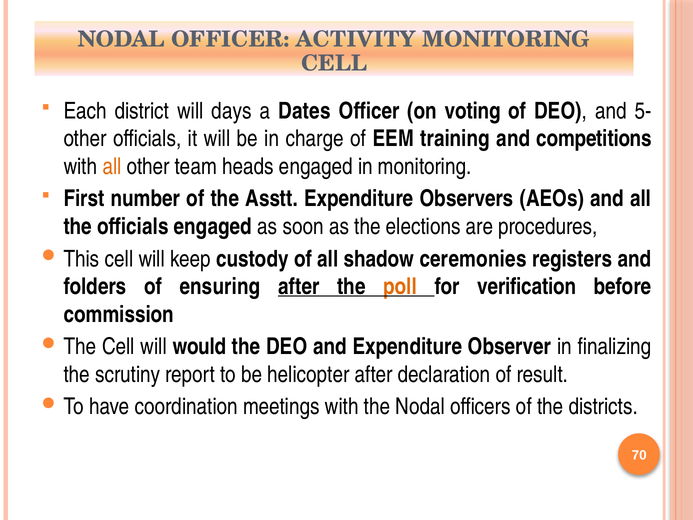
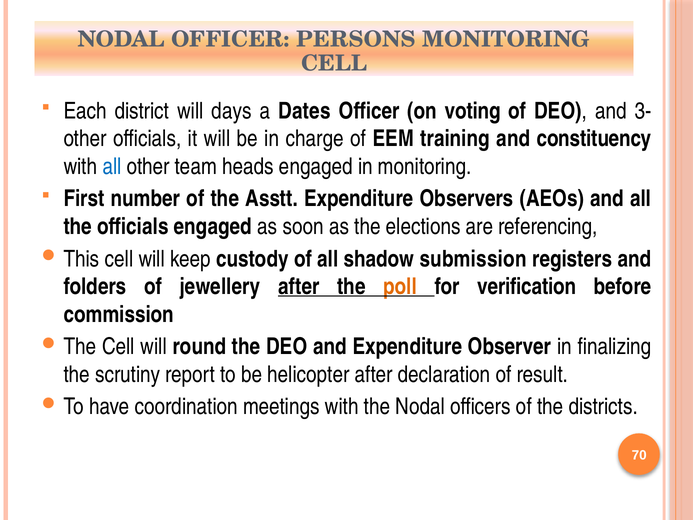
ACTIVITY: ACTIVITY -> PERSONS (356, 39)
5-: 5- -> 3- (643, 111)
competitions: competitions -> constituency (594, 139)
all colour: orange -> blue (112, 166)
procedures: procedures -> referencing (548, 226)
ceremonies: ceremonies -> submission (473, 259)
ensuring: ensuring -> jewellery (220, 287)
would: would -> round (199, 347)
